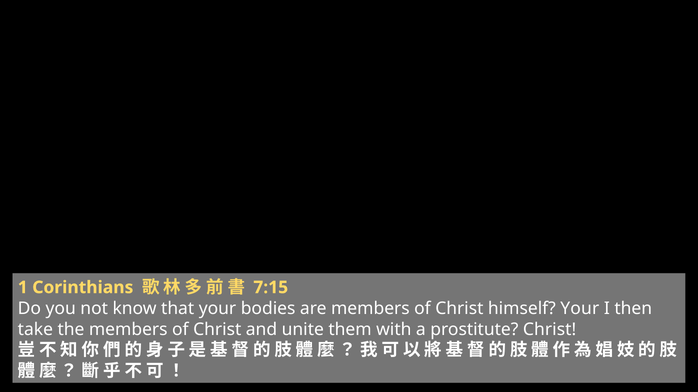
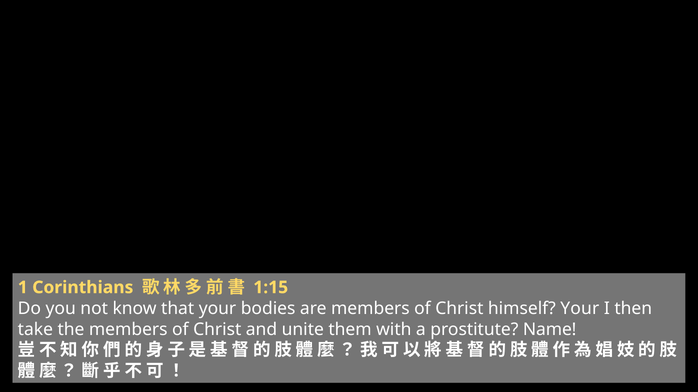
7:15: 7:15 -> 1:15 (271, 288)
prostitute Christ: Christ -> Name (550, 330)
